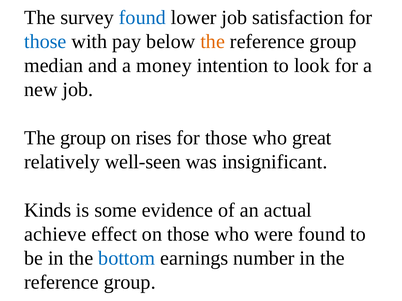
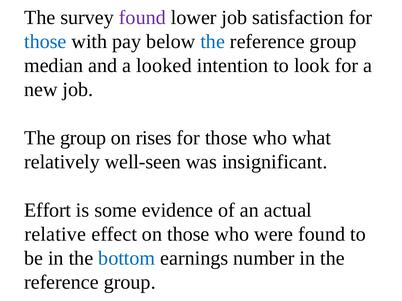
found colour: blue -> purple (142, 17)
the colour: orange -> blue (213, 42)
money: money -> looked (164, 66)
great: great -> what (312, 138)
Kinds: Kinds -> Effort (48, 210)
achieve: achieve -> relative (55, 235)
